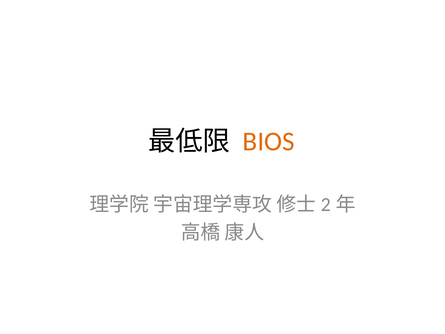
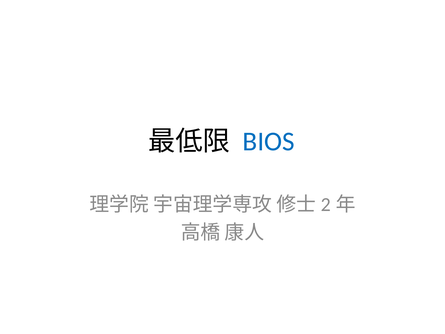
BIOS colour: orange -> blue (269, 141)
